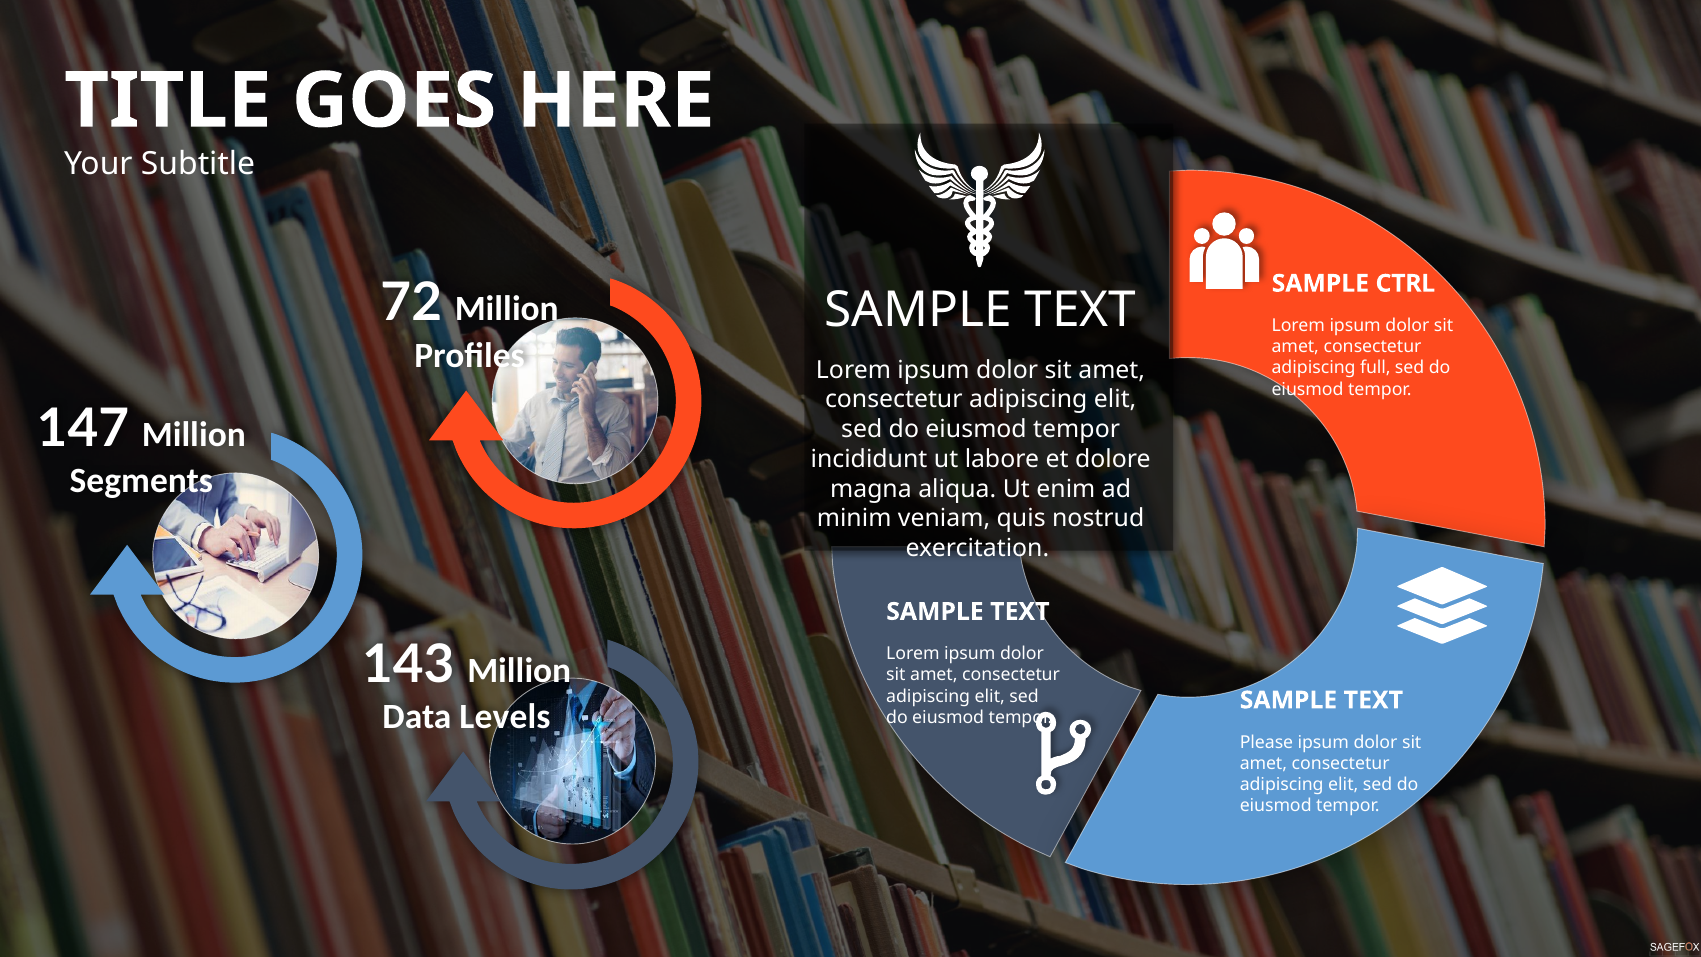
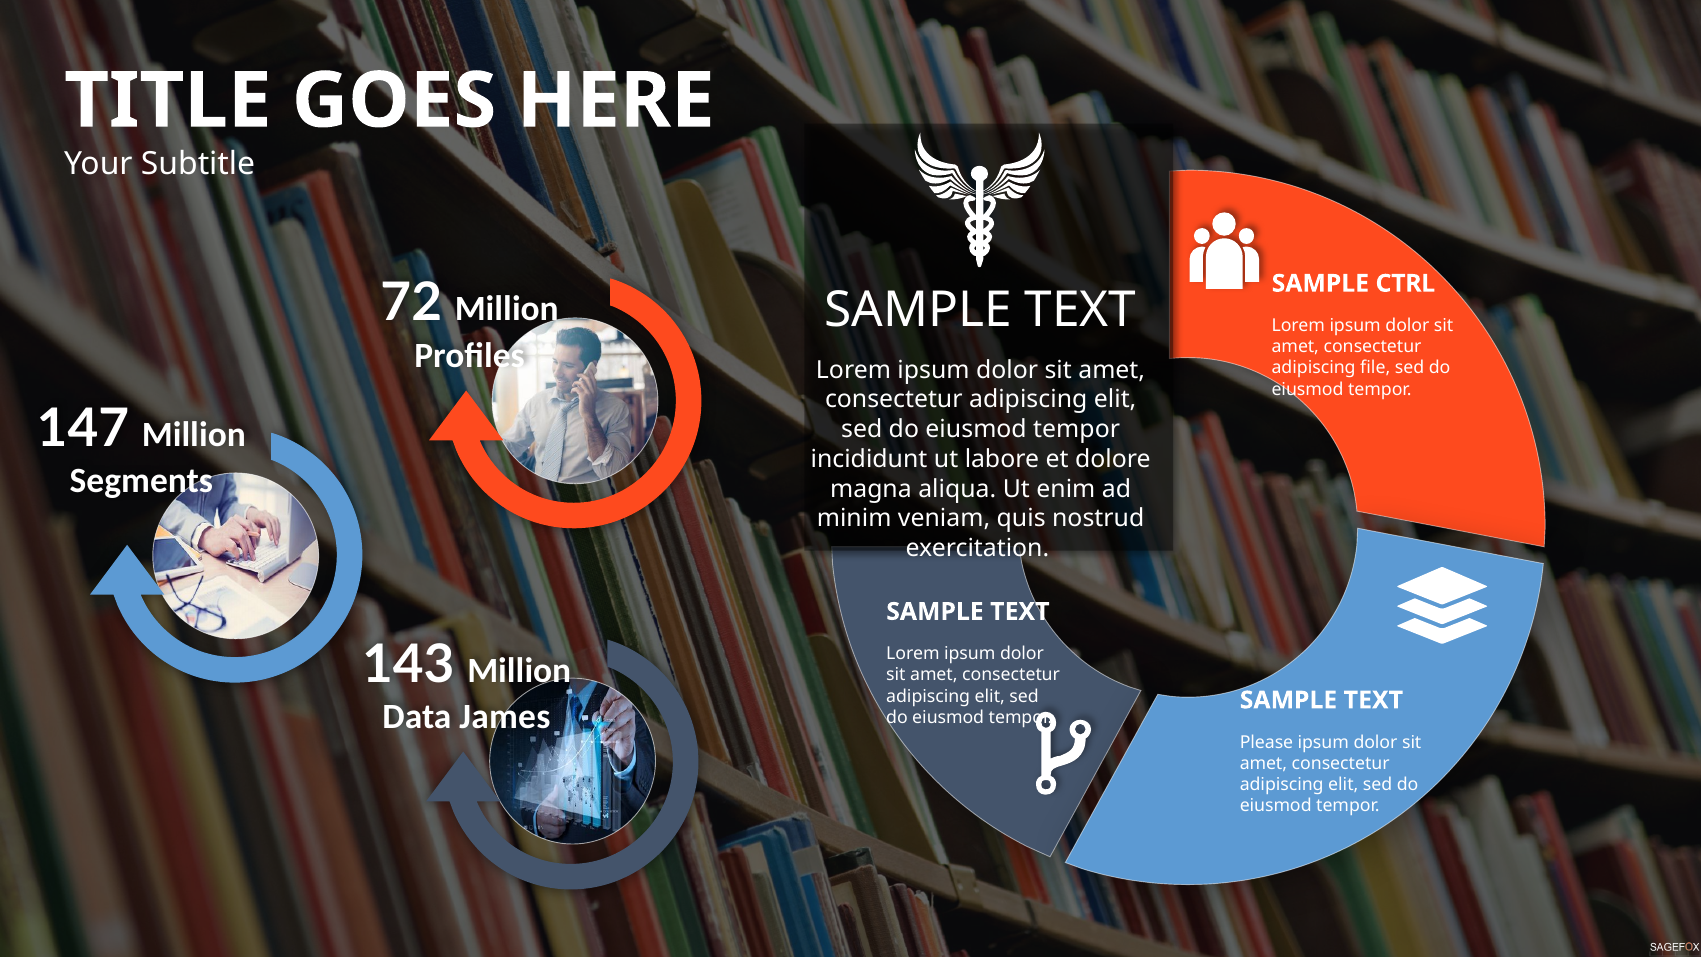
full: full -> file (1375, 368)
Levels: Levels -> James (505, 716)
